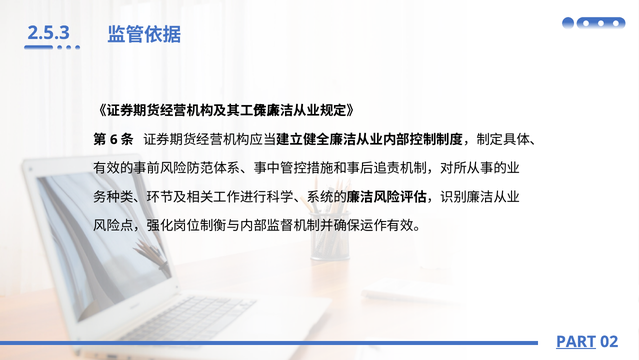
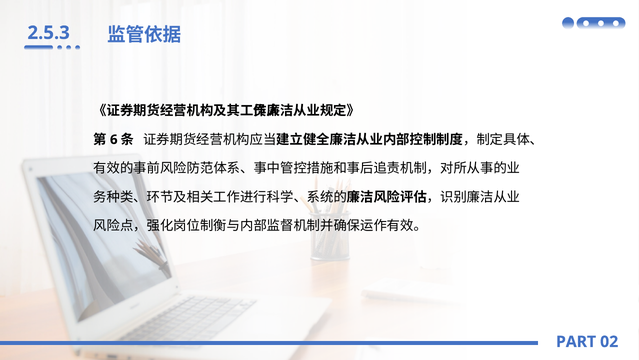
PART underline: present -> none (576, 341)
